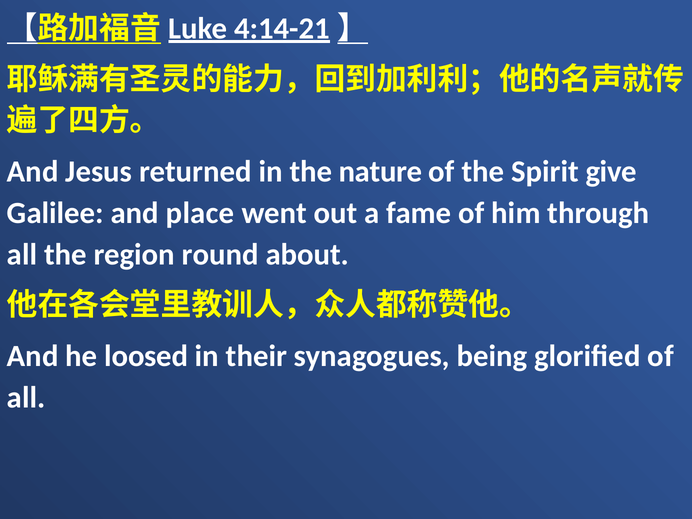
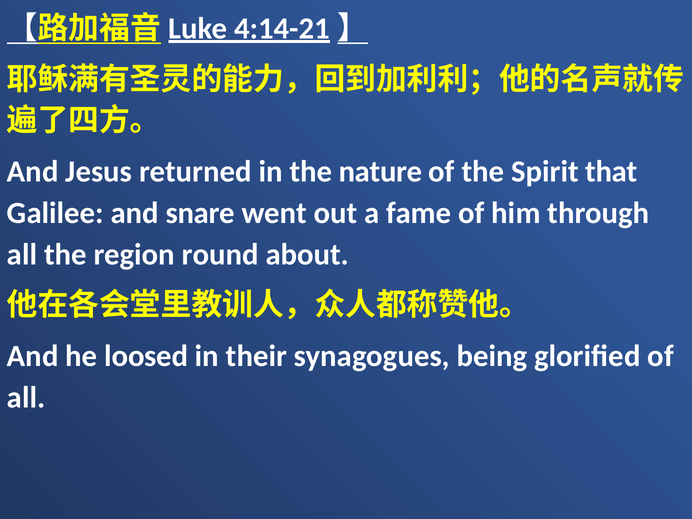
give: give -> that (611, 172)
place: place -> snare (200, 213)
